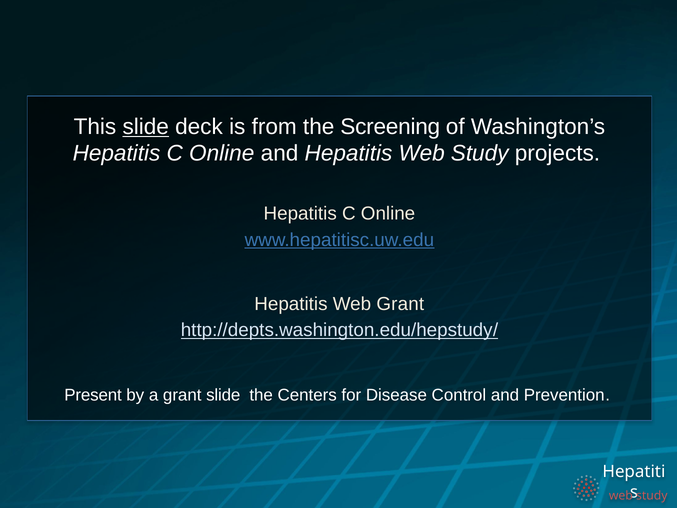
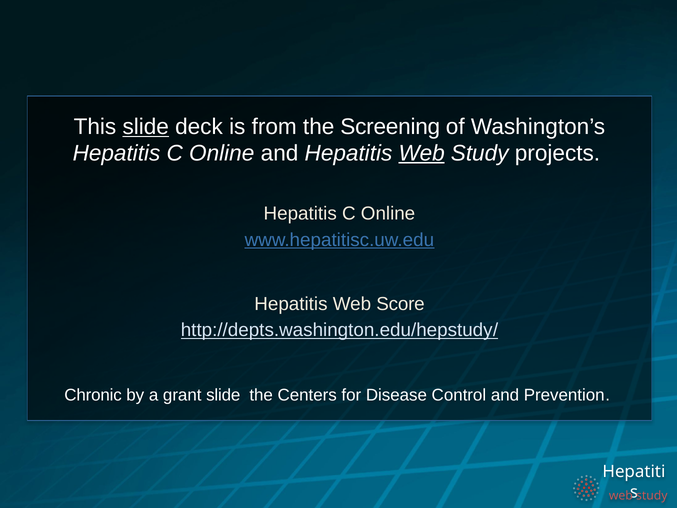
Web underline: none -> present (422, 153)
Web Grant: Grant -> Score (401, 304)
Present: Present -> Chronic (93, 395)
